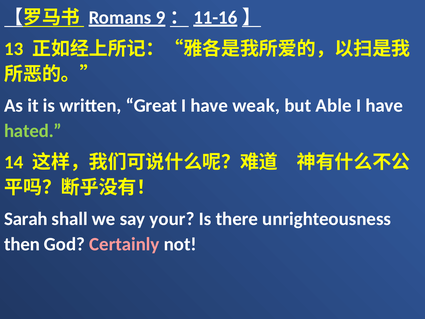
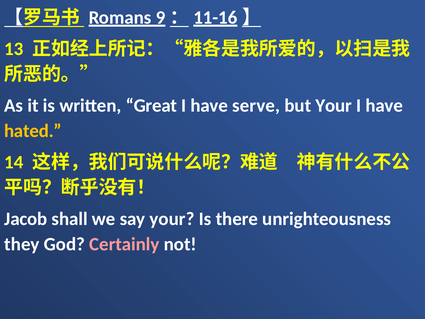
weak: weak -> serve (256, 105)
but Able: Able -> Your (334, 105)
hated colour: light green -> yellow (33, 131)
Sarah: Sarah -> Jacob (26, 219)
then: then -> they (22, 244)
